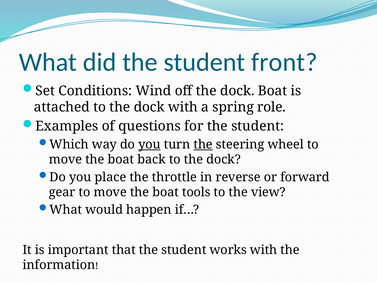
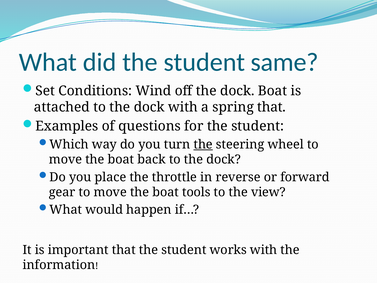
front: front -> same (285, 62)
spring role: role -> that (271, 107)
you underline: present -> none (149, 144)
